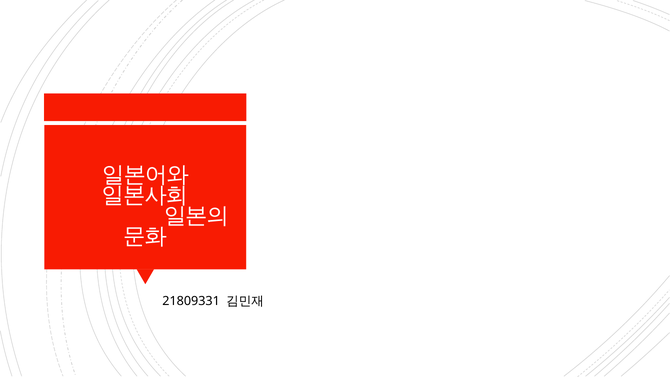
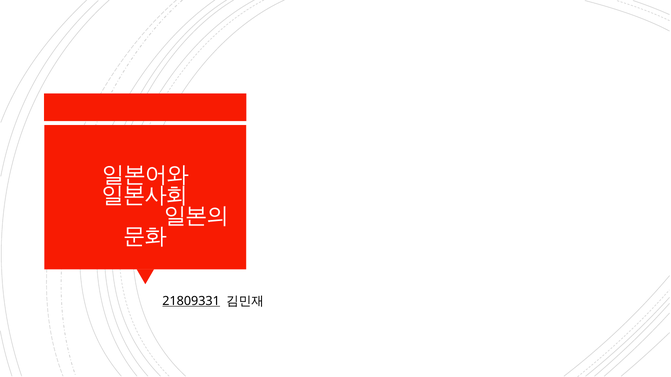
21809331 underline: none -> present (191, 301)
